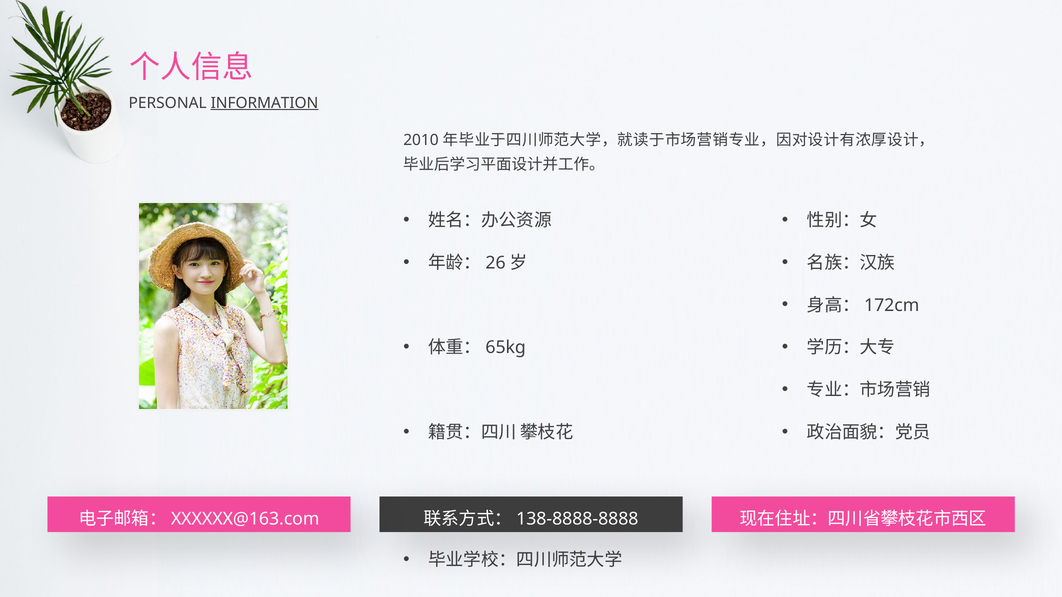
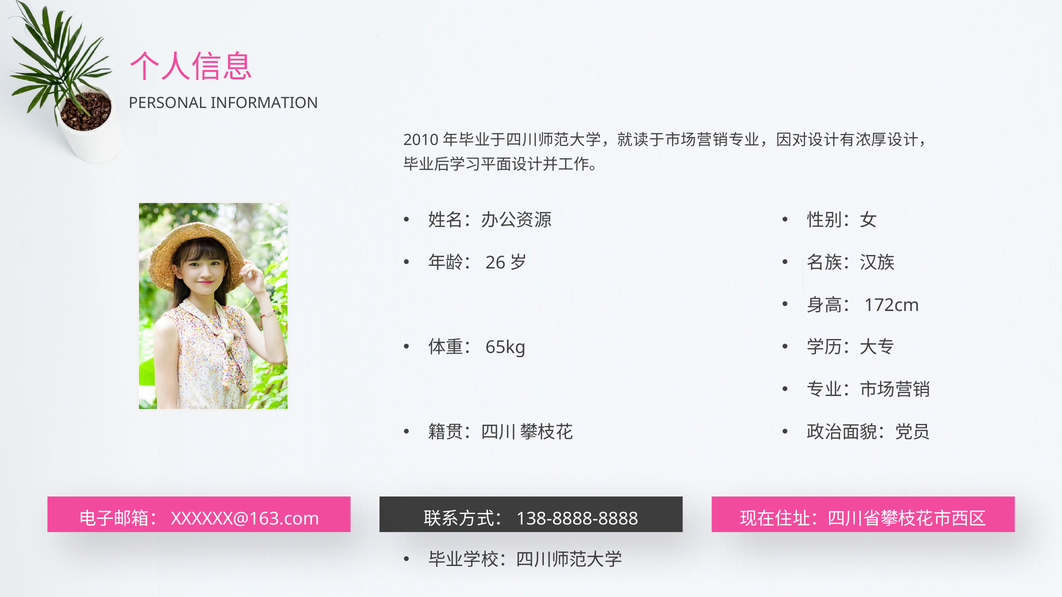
INFORMATION underline: present -> none (265, 103)
